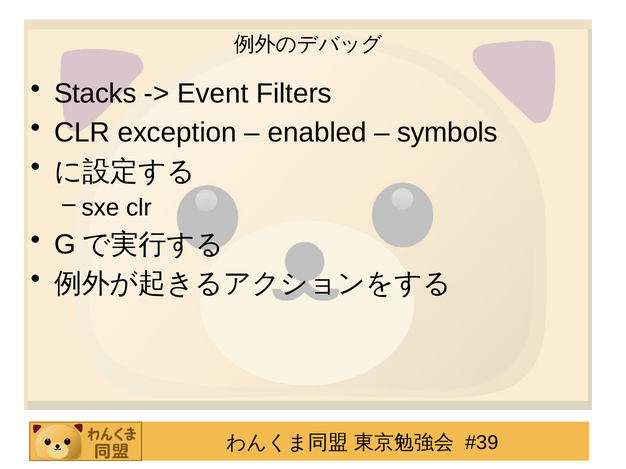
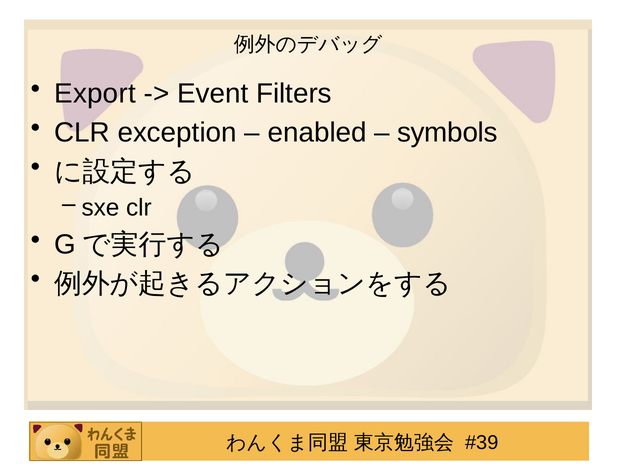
Stacks: Stacks -> Export (95, 94)
